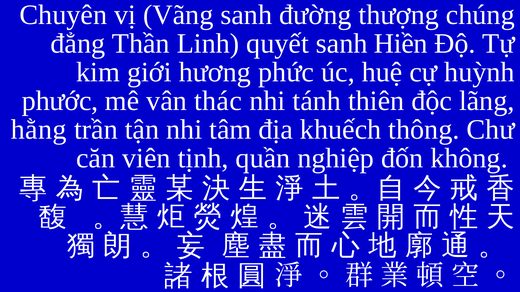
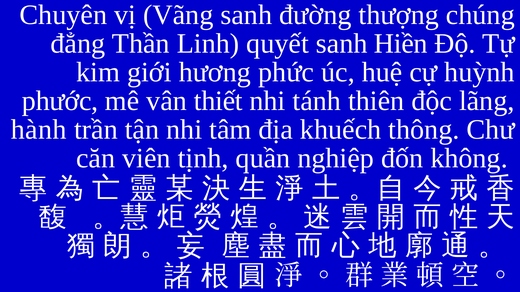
thác: thác -> thiết (218, 101)
hằng: hằng -> hành (39, 130)
